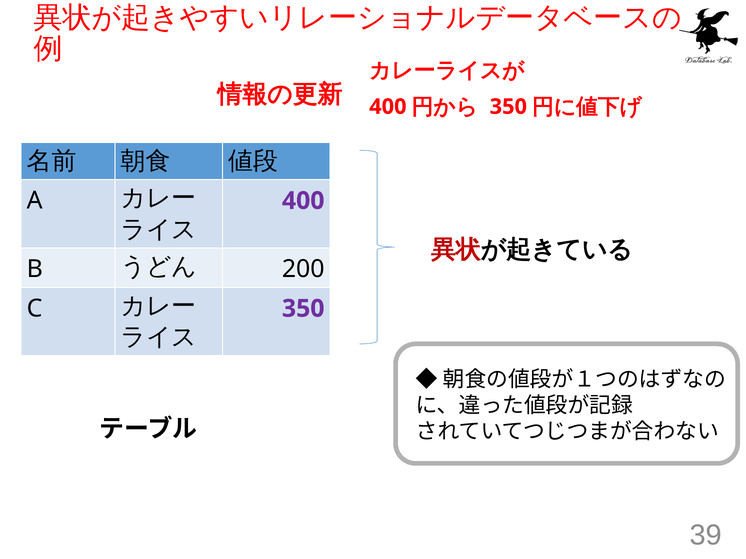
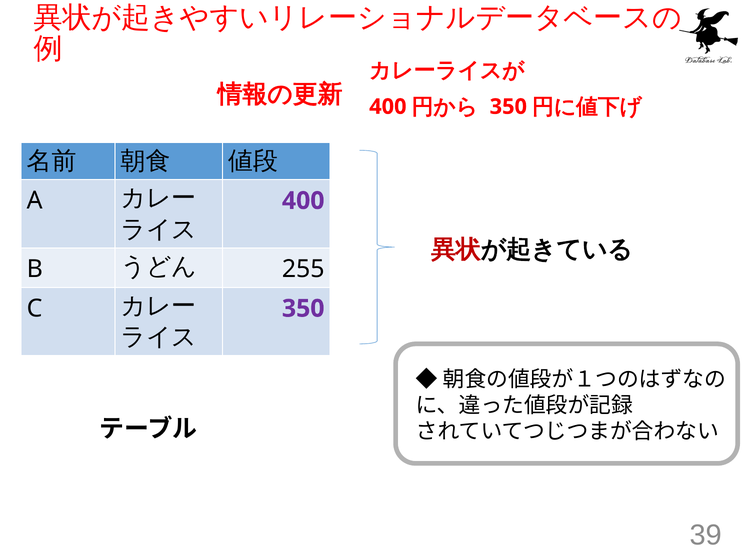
200: 200 -> 255 (303, 269)
